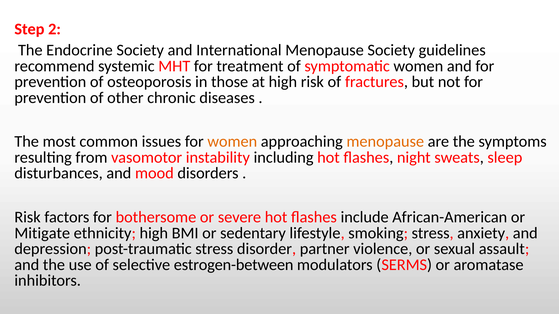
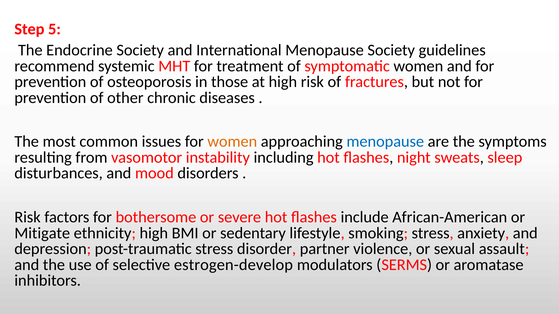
2: 2 -> 5 (54, 29)
menopause colour: orange -> blue (385, 142)
estrogen-between: estrogen-between -> estrogen-develop (233, 265)
